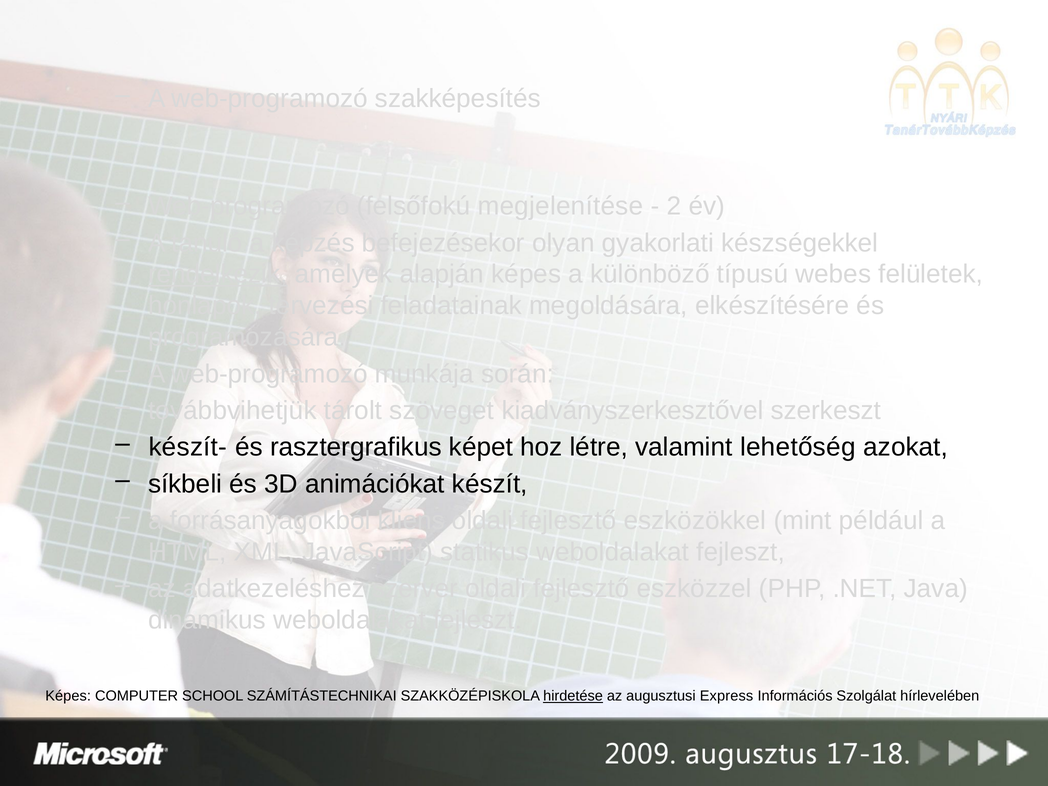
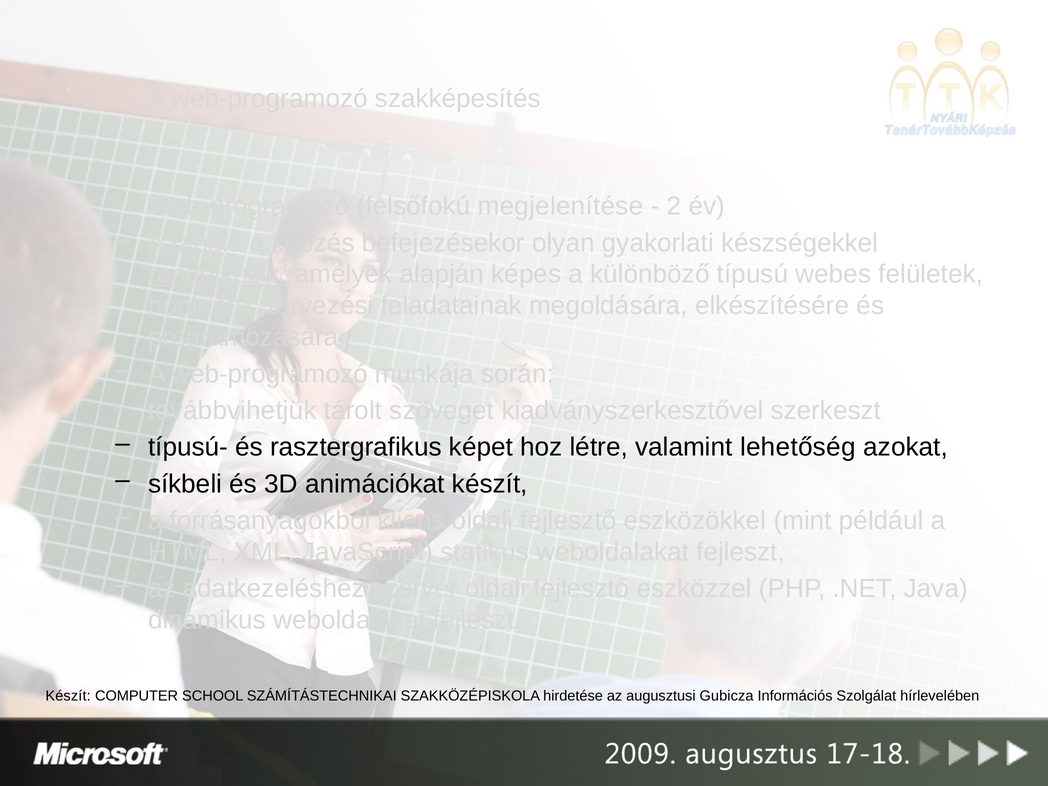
készít-: készít- -> típusú- (188, 447)
Képes: Képes -> Készít (68, 696)
hirdetése underline: present -> none (573, 696)
Express: Express -> Gubicza (727, 696)
